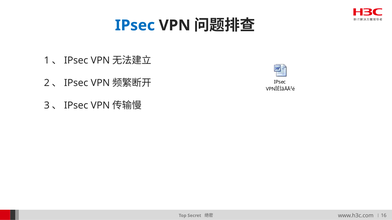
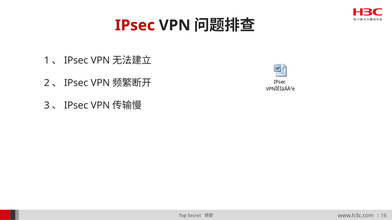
IPsec colour: blue -> red (135, 25)
